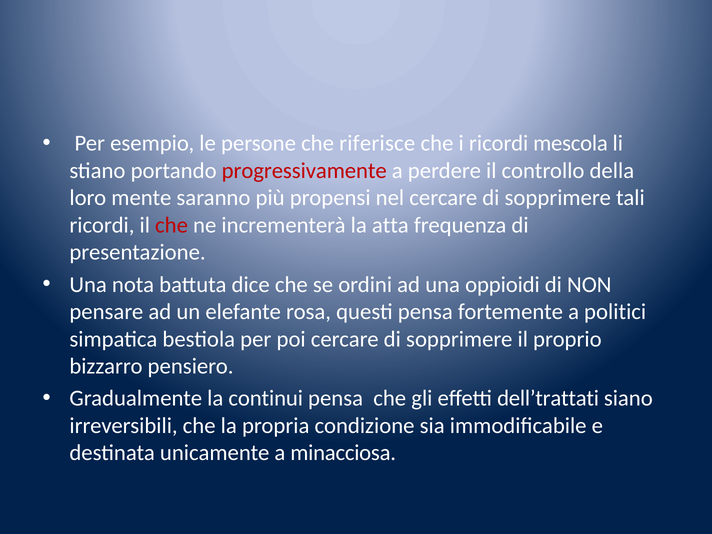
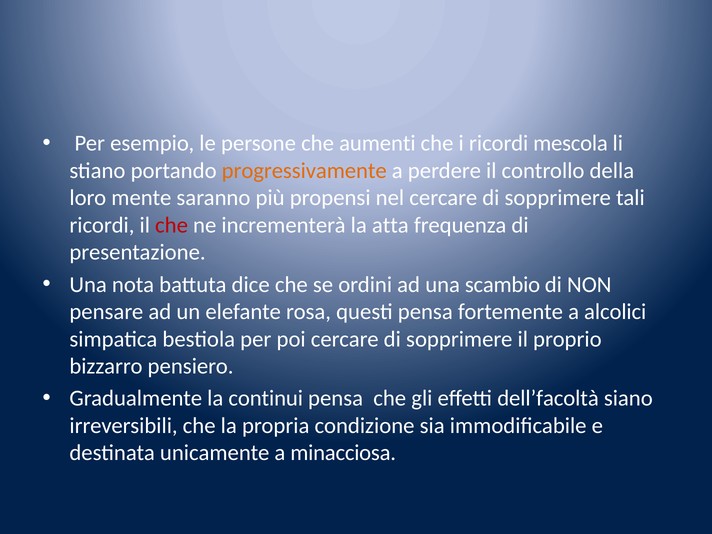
riferisce: riferisce -> aumenti (377, 143)
progressivamente colour: red -> orange (304, 171)
oppioidi: oppioidi -> scambio (503, 285)
politici: politici -> alcolici (615, 312)
dell’trattati: dell’trattati -> dell’facoltà (548, 398)
